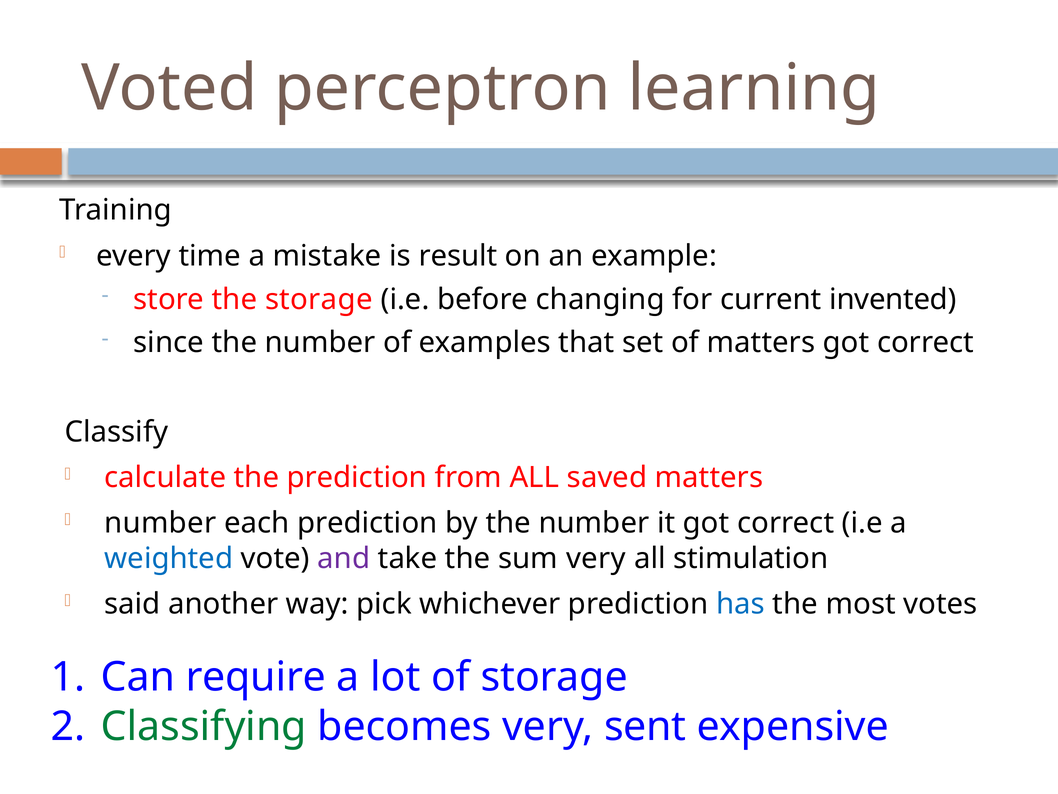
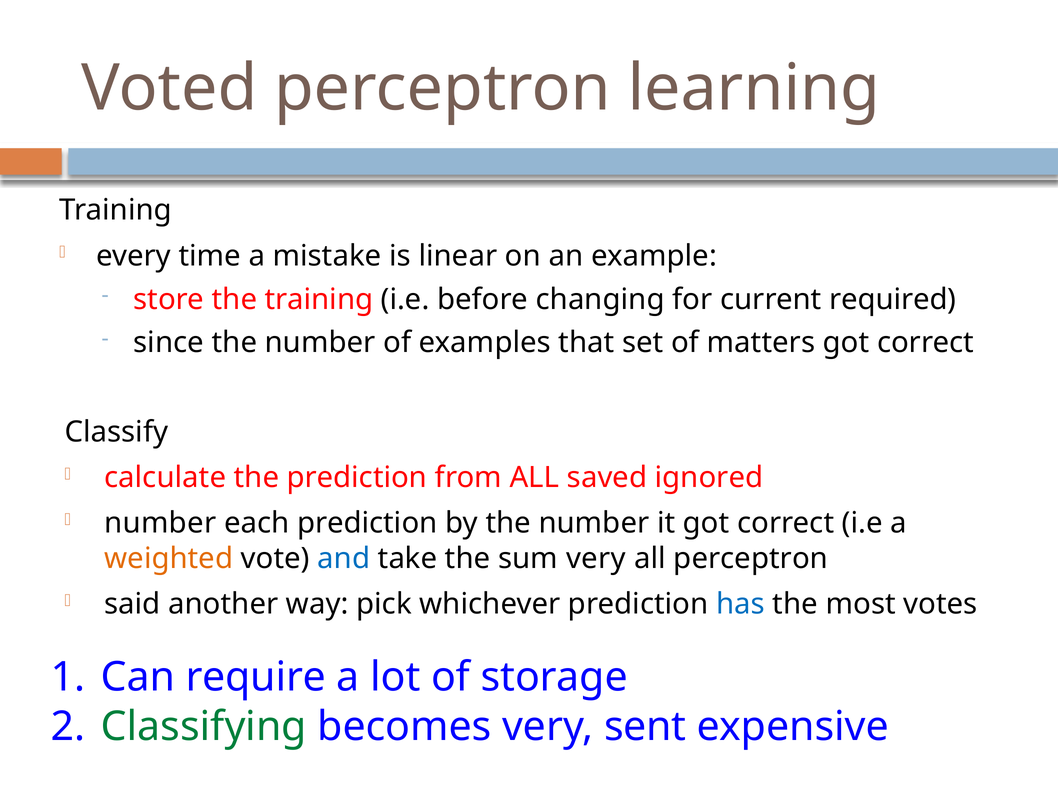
result: result -> linear (458, 256)
the storage: storage -> training (319, 299)
invented: invented -> required (893, 299)
saved matters: matters -> ignored (709, 477)
weighted colour: blue -> orange (169, 558)
and colour: purple -> blue (344, 558)
all stimulation: stimulation -> perceptron (751, 558)
